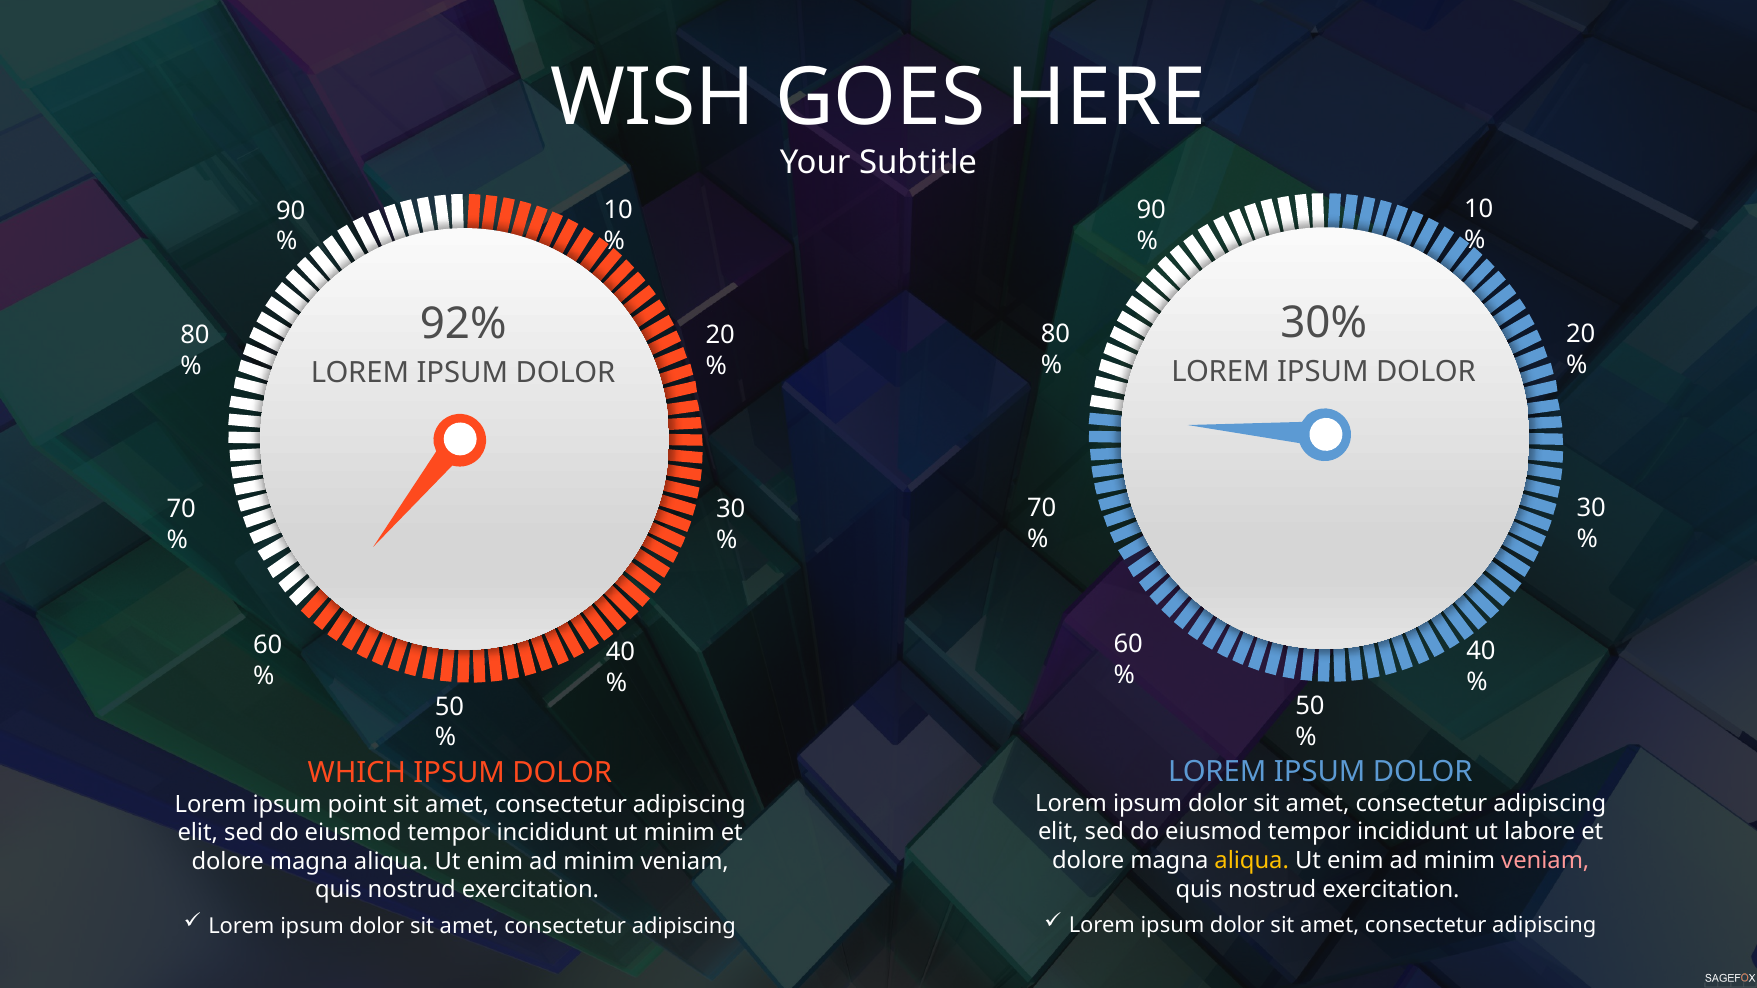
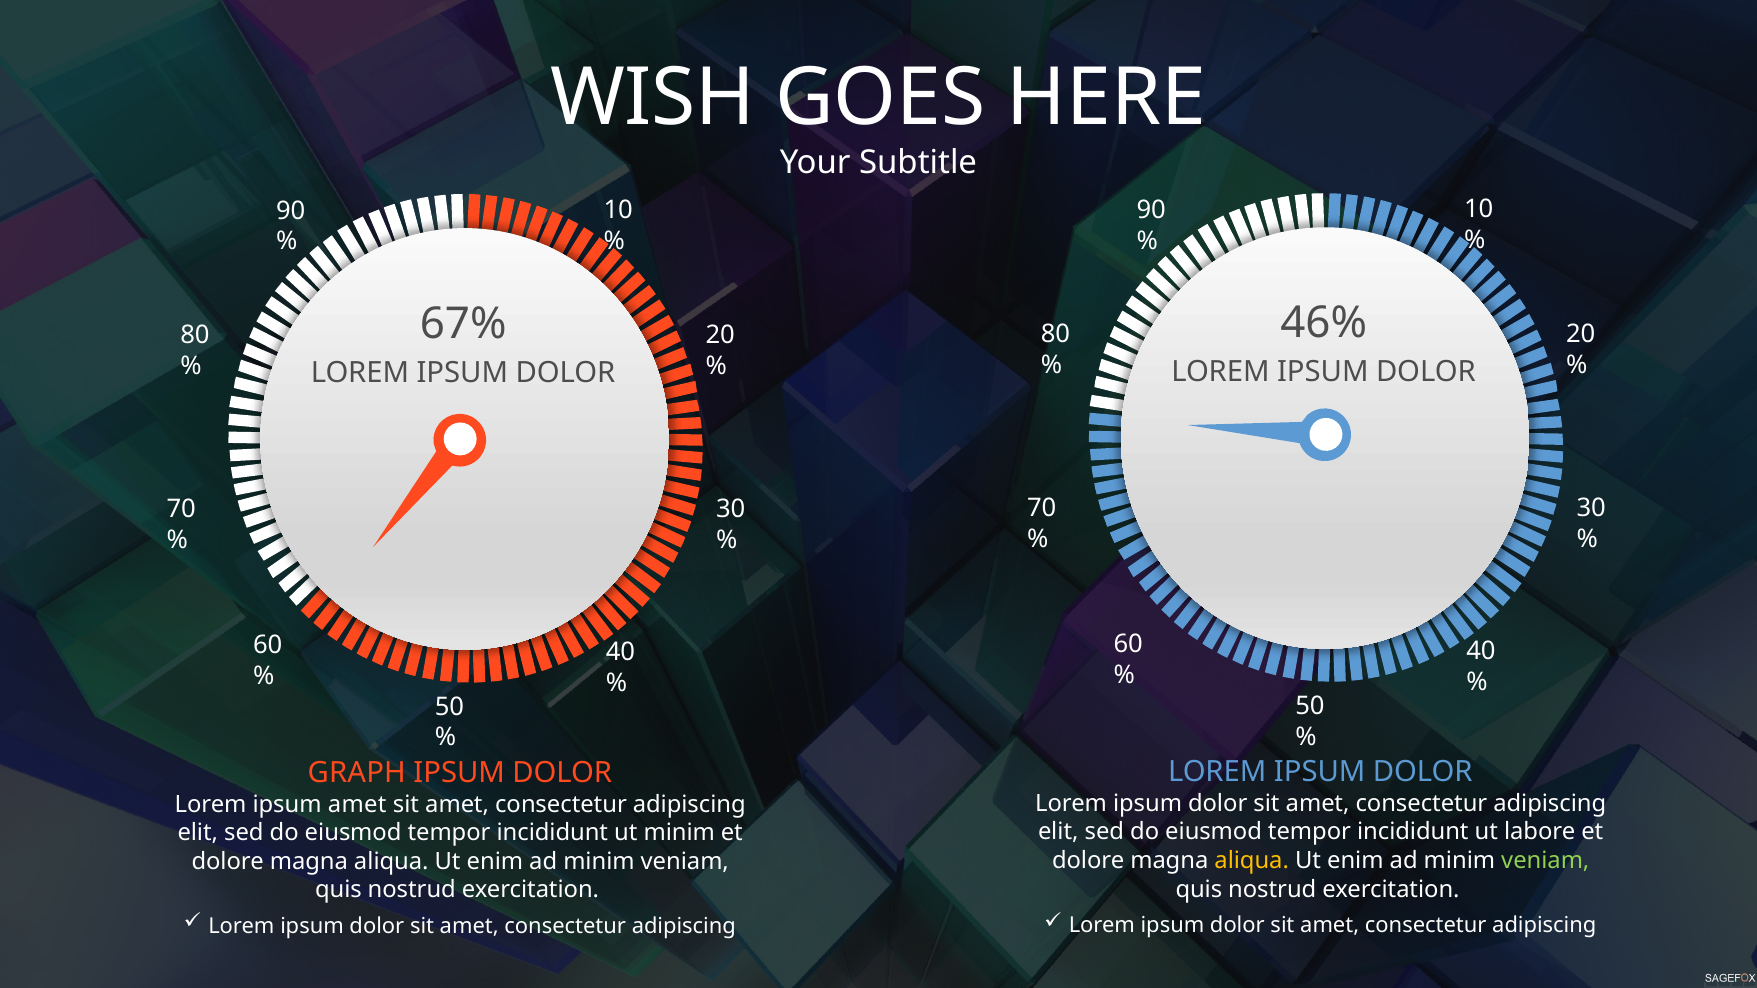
30%: 30% -> 46% (1324, 323)
92%: 92% -> 67% (463, 324)
WHICH: WHICH -> GRAPH (357, 773)
ipsum point: point -> amet (357, 805)
veniam colour: pink -> light green (1545, 861)
